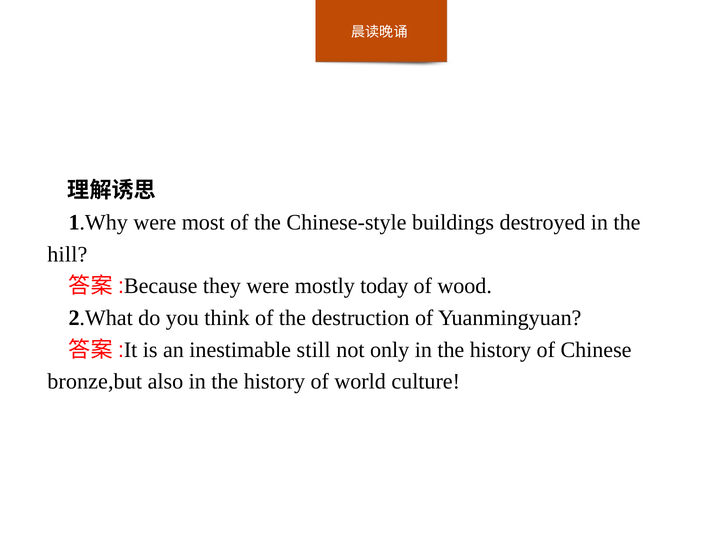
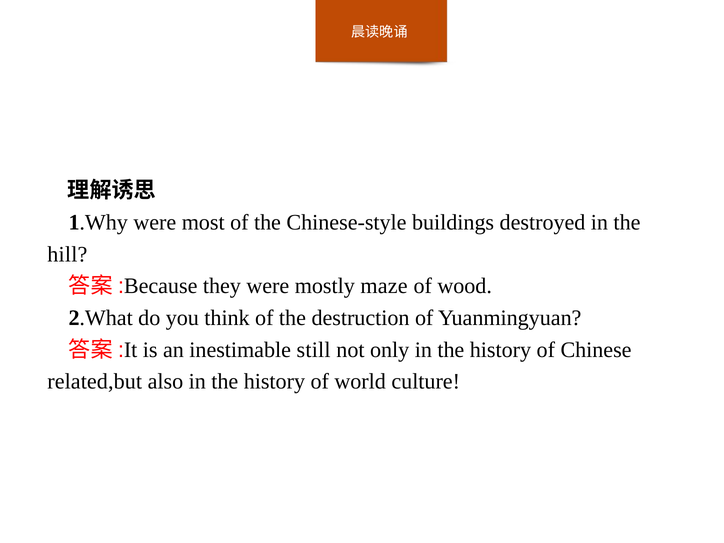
today: today -> maze (384, 286)
bronze,but: bronze,but -> related,but (95, 382)
